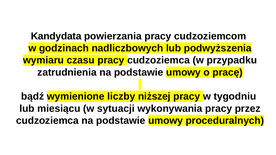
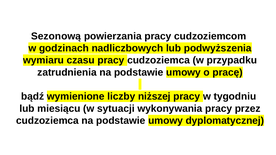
Kandydata: Kandydata -> Sezonową (56, 36)
proceduralnych: proceduralnych -> dyplomatycznej (225, 121)
